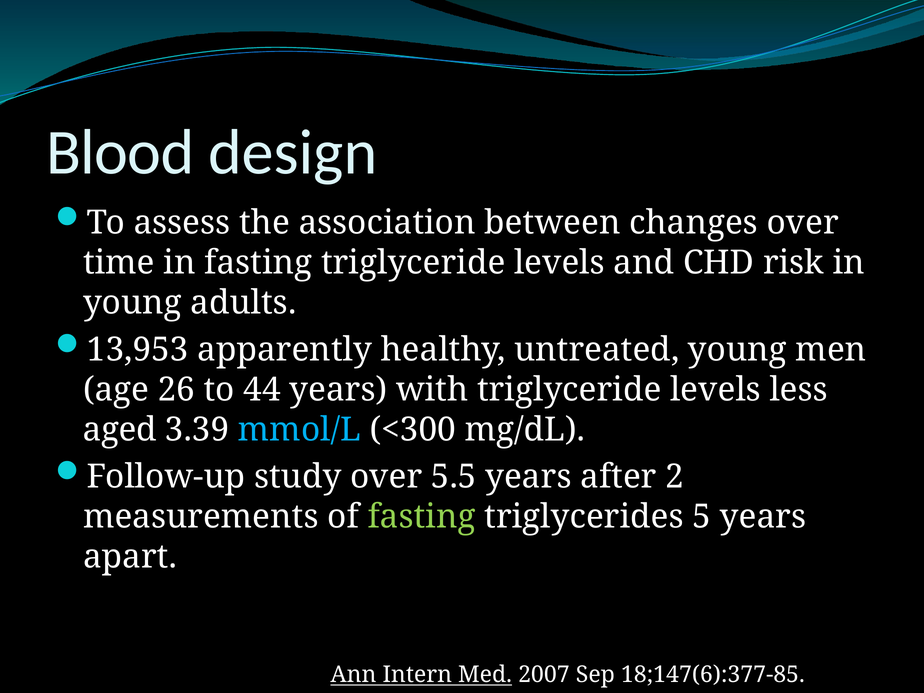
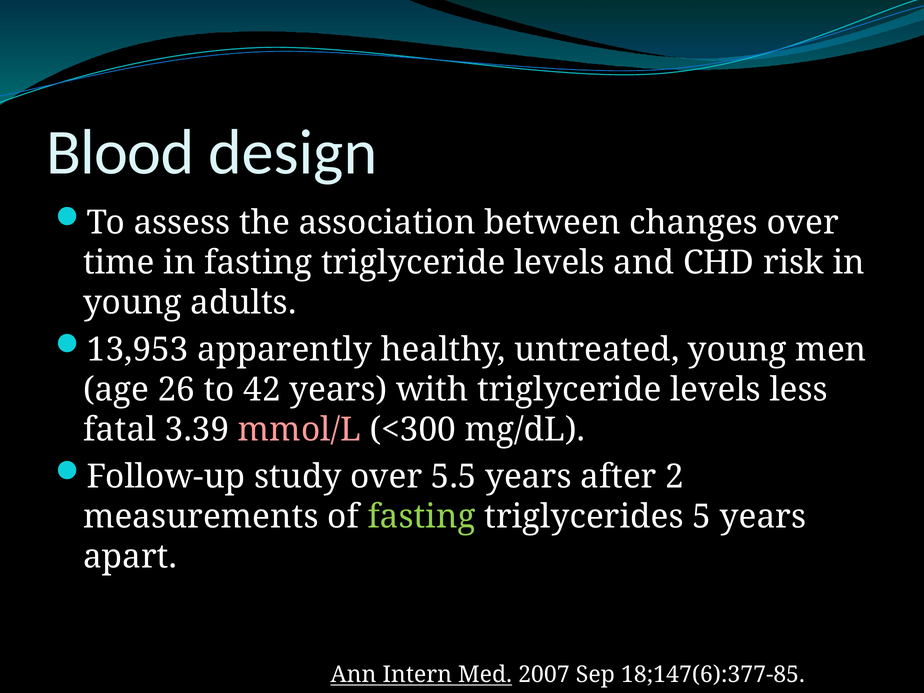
44: 44 -> 42 (262, 390)
aged: aged -> fatal (119, 430)
mmol/L colour: light blue -> pink (299, 430)
